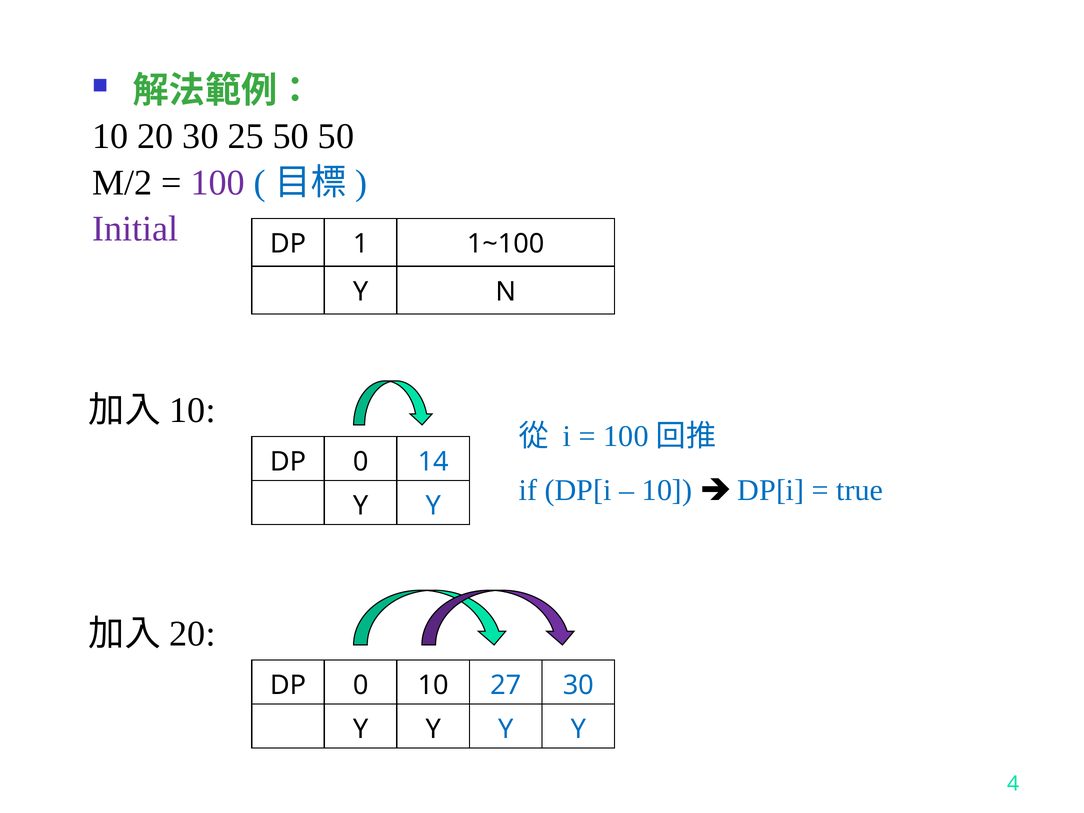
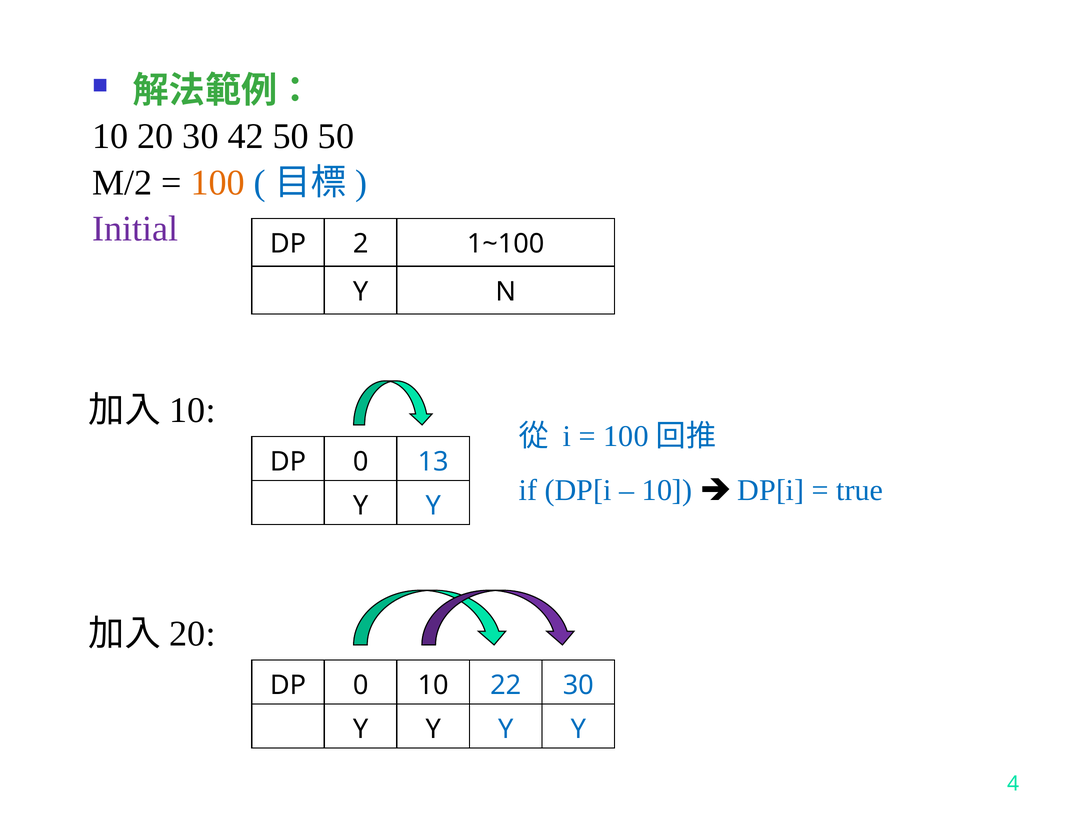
25: 25 -> 42 (246, 136)
100 colour: purple -> orange (218, 183)
1: 1 -> 2 (361, 244)
14: 14 -> 13 (433, 462)
27: 27 -> 22 (506, 685)
